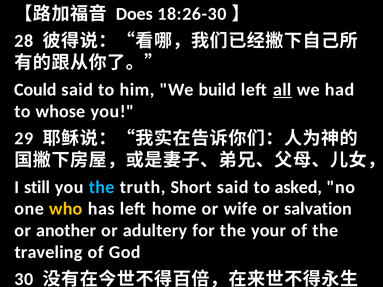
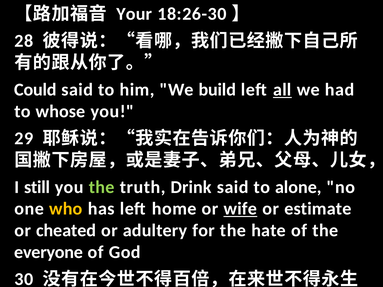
Does: Does -> Your (134, 14)
the colour: light blue -> light green (102, 187)
Short: Short -> Drink (191, 187)
asked: asked -> alone (298, 187)
wife underline: none -> present (240, 209)
salvation: salvation -> estimate (318, 209)
another: another -> cheated (66, 231)
your: your -> hate (269, 231)
traveling: traveling -> everyone (49, 252)
